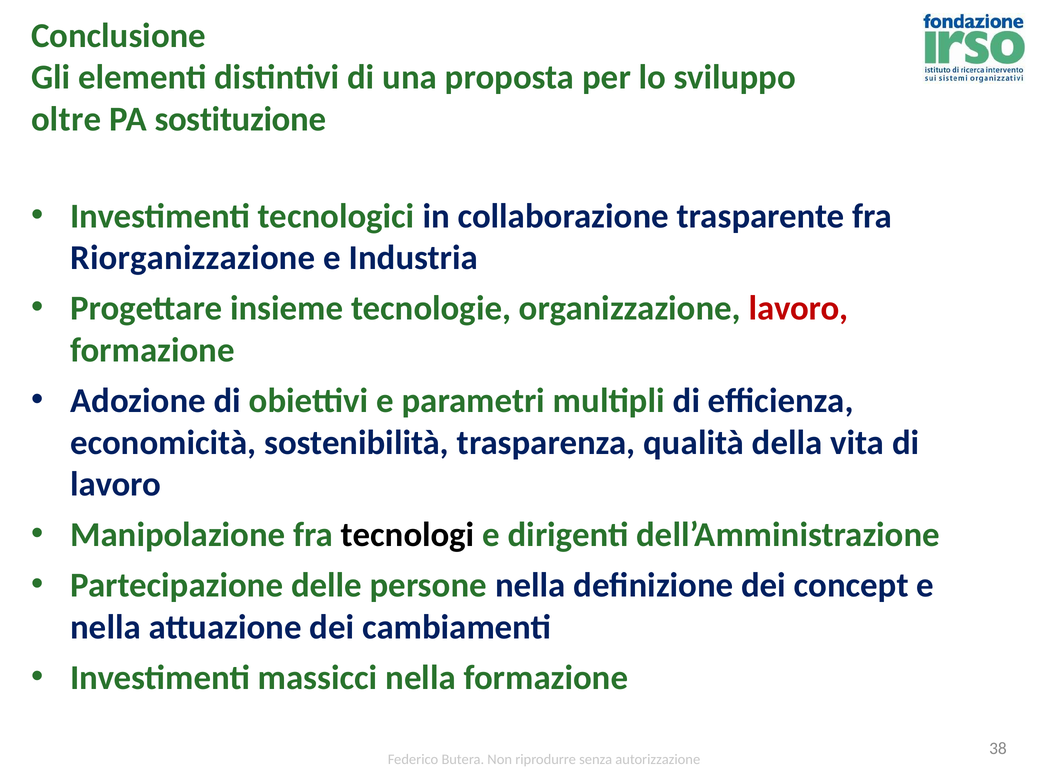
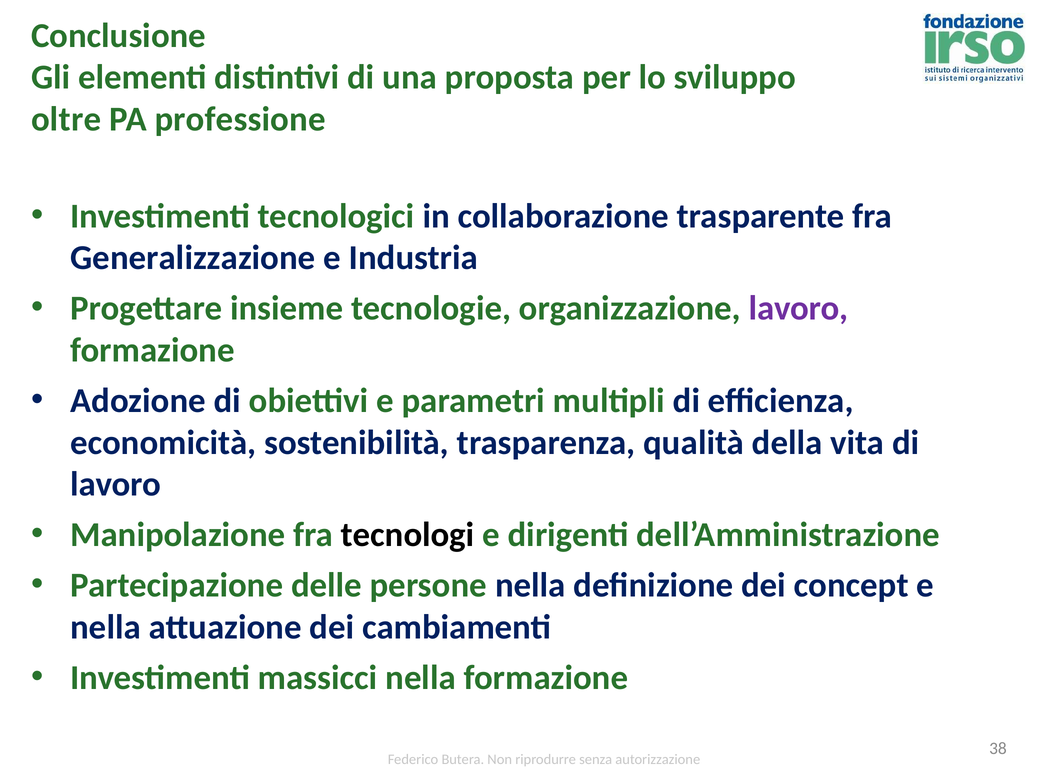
sostituzione: sostituzione -> professione (240, 119)
Riorganizzazione: Riorganizzazione -> Generalizzazione (193, 258)
lavoro colour: red -> purple (799, 309)
